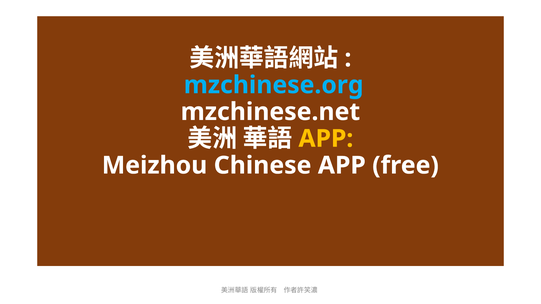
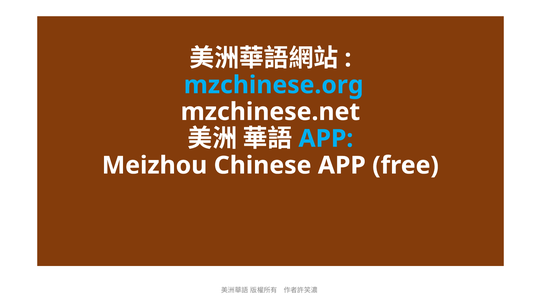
APP colour: yellow -> light blue (326, 139)
